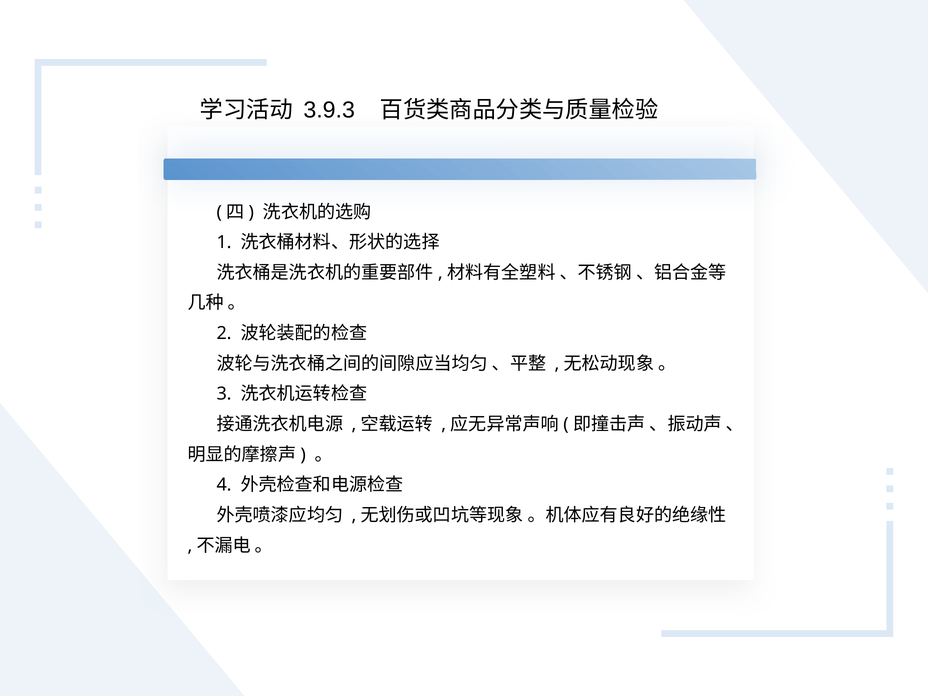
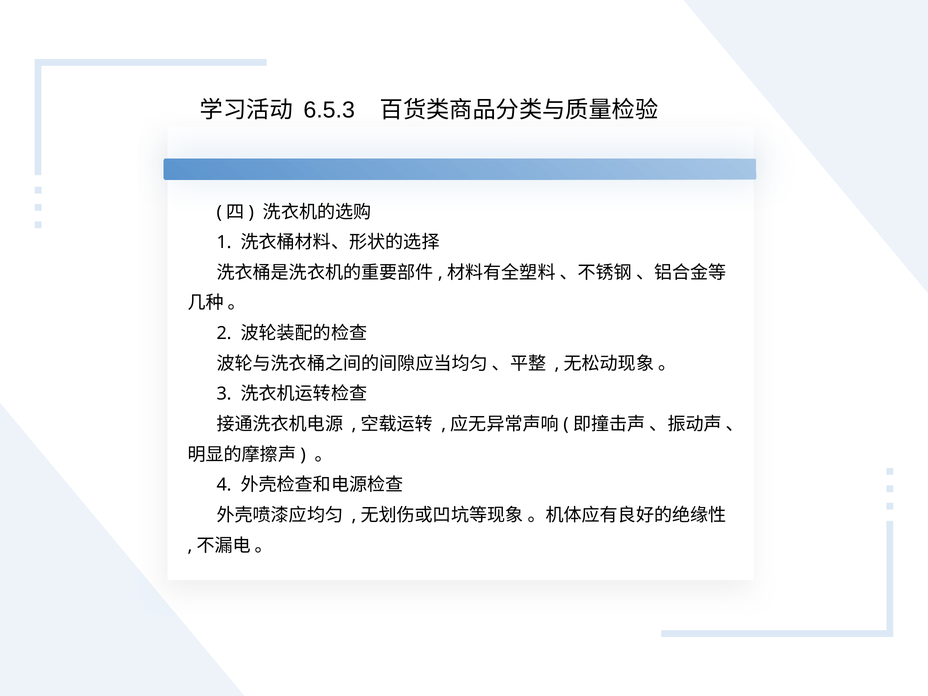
3.9.3: 3.9.3 -> 6.5.3 (329, 110)
